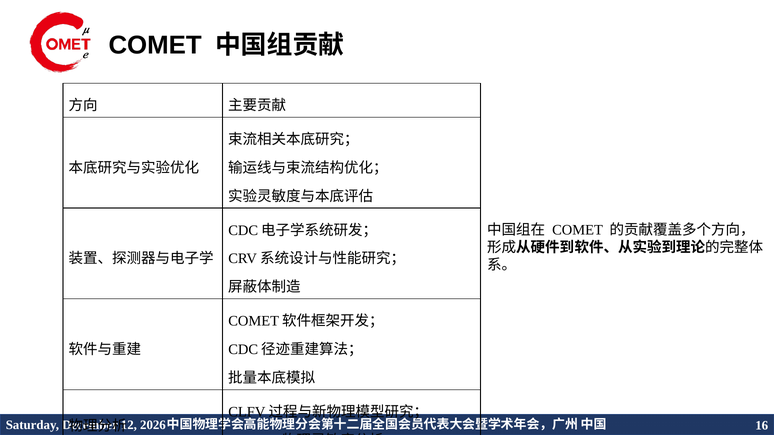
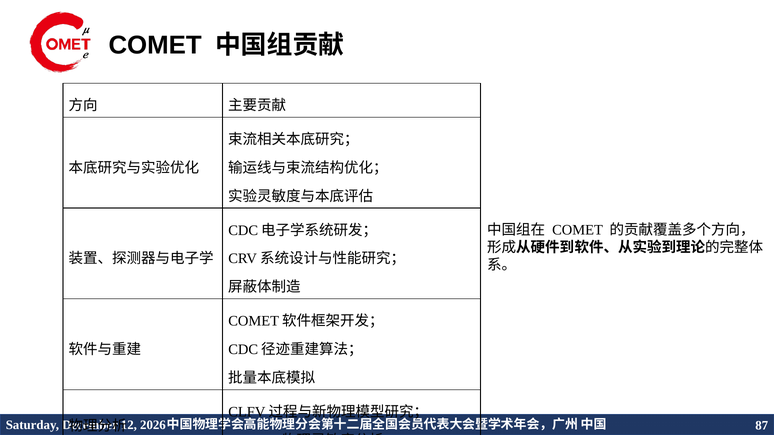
16: 16 -> 87 (762, 426)
